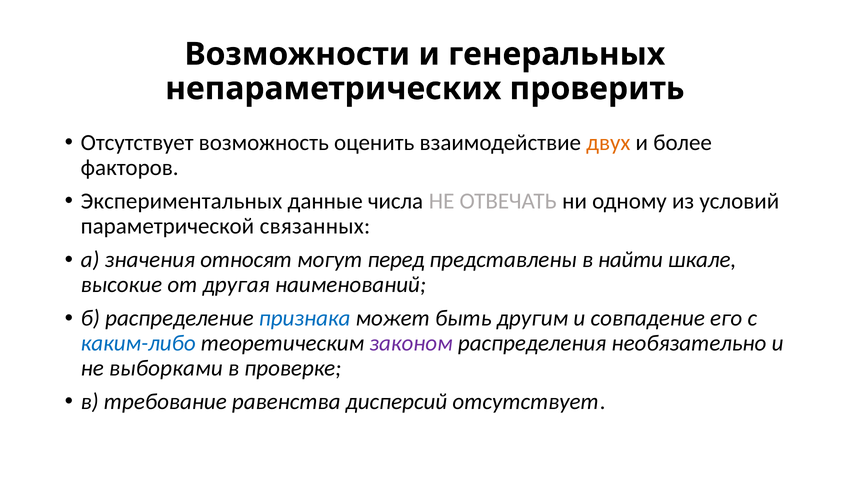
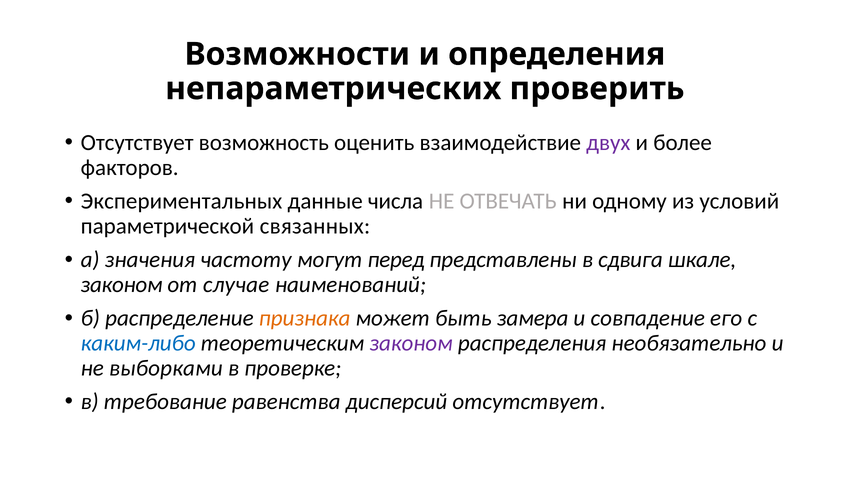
генеральных: генеральных -> определения (557, 54)
двух colour: orange -> purple (608, 143)
относят: относят -> частоту (246, 260)
найти: найти -> сдвига (631, 260)
высокие: высокие -> законом (122, 285)
другая: другая -> случае (236, 285)
признака colour: blue -> orange (305, 318)
другим: другим -> замера (533, 318)
